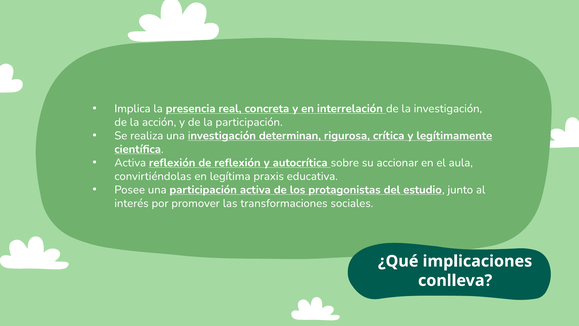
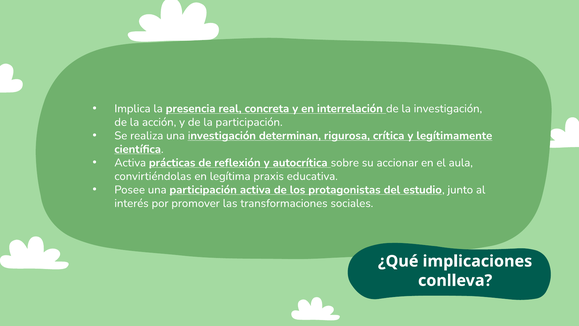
Activa reflexión: reflexión -> prácticas (172, 163)
